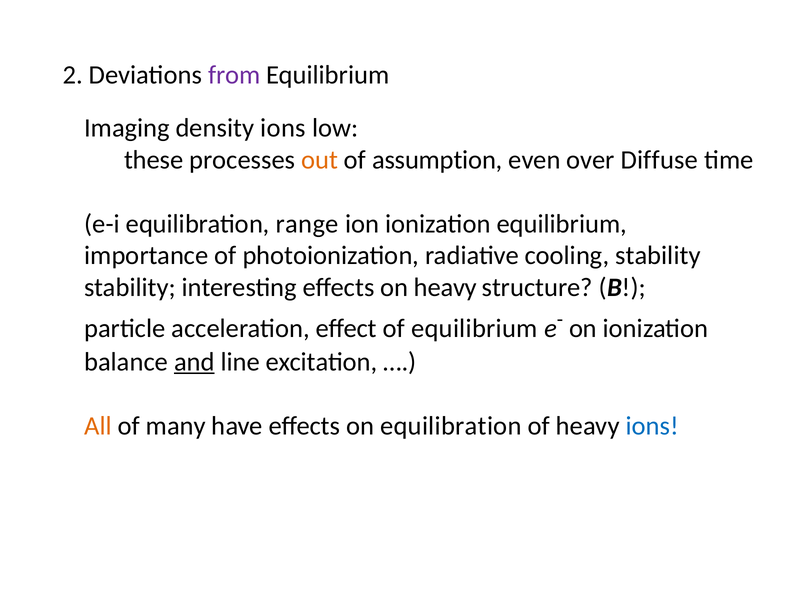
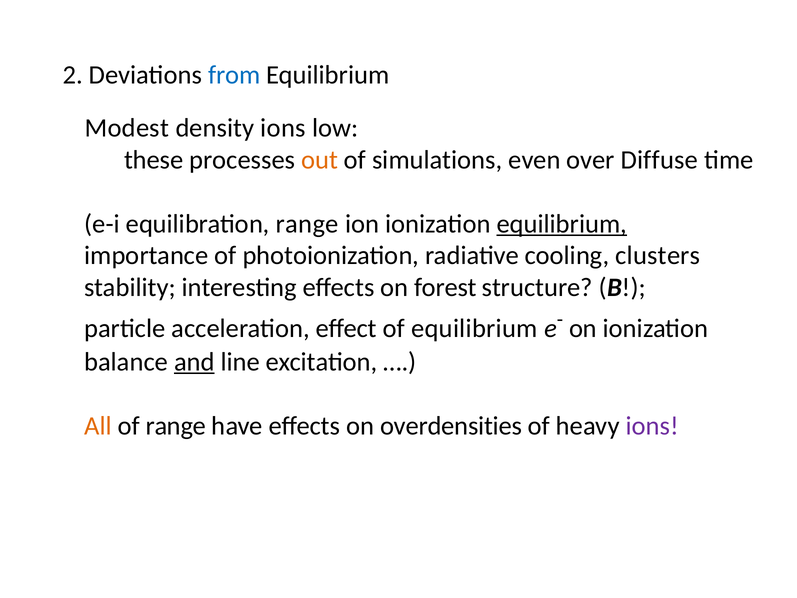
from colour: purple -> blue (234, 75)
Imaging: Imaging -> Modest (127, 128)
assumption: assumption -> simulations (437, 160)
equilibrium underline: none -> present (562, 224)
cooling stability: stability -> clusters (658, 256)
on heavy: heavy -> forest (445, 287)
of many: many -> range (176, 426)
on equilibration: equilibration -> overdensities (451, 426)
ions colour: blue -> purple (652, 426)
